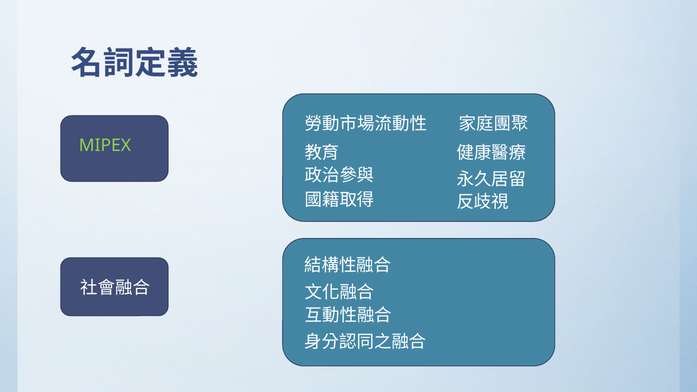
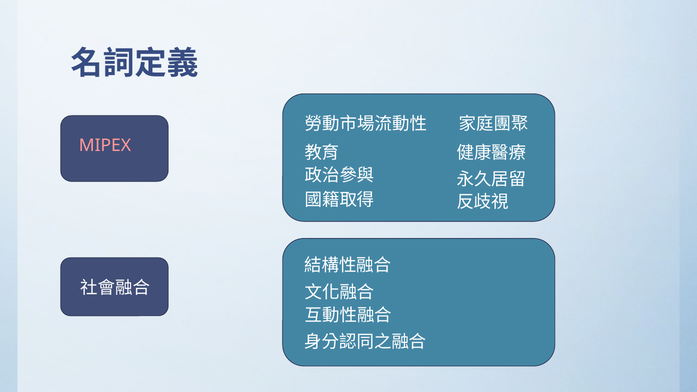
MIPEX colour: light green -> pink (105, 146)
